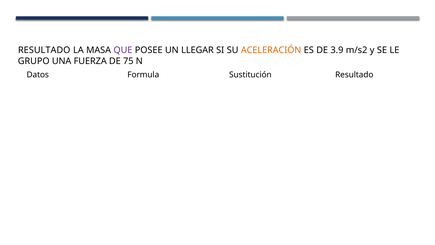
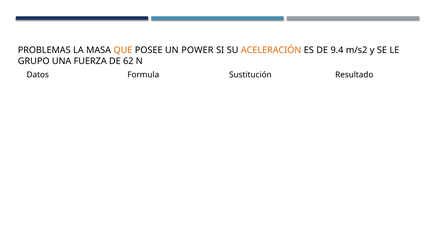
RESULTADO: RESULTADO -> PROBLEMAS (44, 50)
QUE colour: purple -> orange (123, 50)
LLEGAR: LLEGAR -> POWER (197, 50)
3.9: 3.9 -> 9.4 (337, 50)
75: 75 -> 62 (128, 61)
